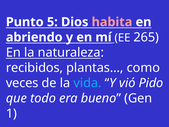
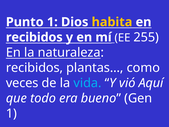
Punto 5: 5 -> 1 (52, 22)
habita colour: pink -> yellow (112, 22)
abriendo: abriendo -> recibidos (34, 37)
265: 265 -> 255 (146, 37)
Pido: Pido -> Aquí (151, 83)
